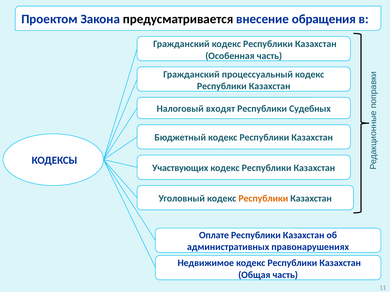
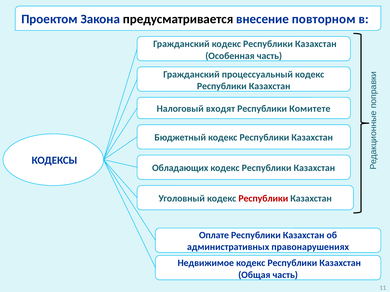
обращения: обращения -> повторном (324, 19)
Судебных: Судебных -> Комитете (310, 109)
Участвующих: Участвующих -> Обладающих (180, 168)
Республики colour: orange -> red (263, 199)
